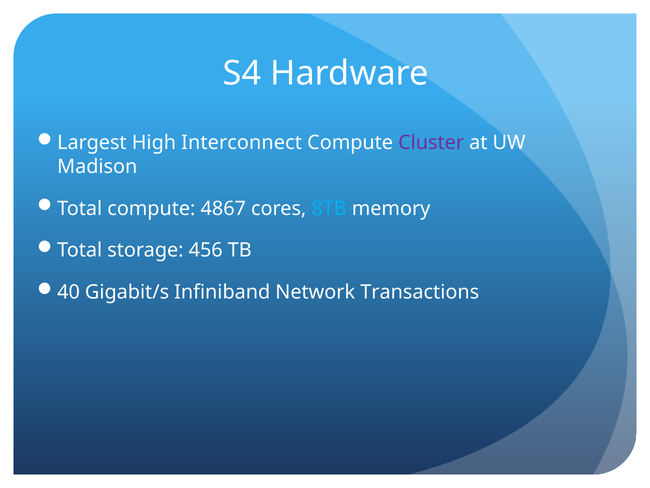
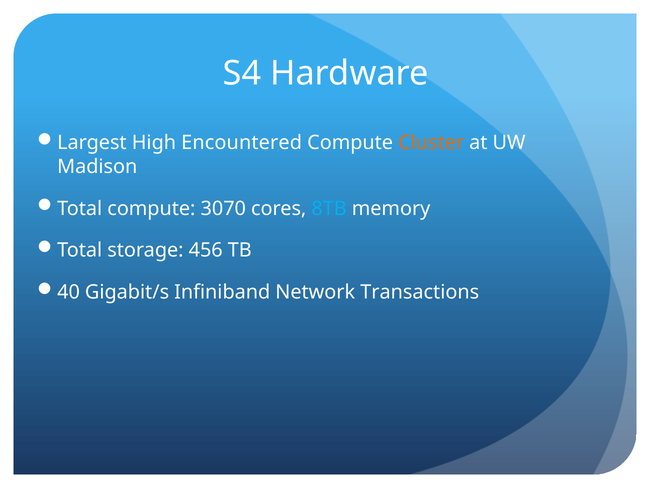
Interconnect: Interconnect -> Encountered (242, 143)
Cluster colour: purple -> orange (431, 143)
4867: 4867 -> 3070 (223, 208)
